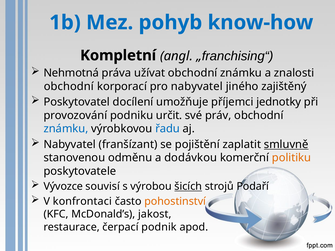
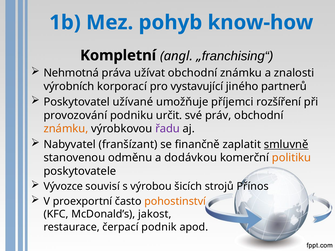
obchodní: obchodní -> výrobních (69, 86)
pro nabyvatel: nabyvatel -> vystavující (197, 86)
zajištěný: zajištěný -> partnerů (284, 86)
docílení: docílení -> užívané (133, 102)
jednotky: jednotky -> rozšíření (279, 102)
známku colour: blue -> orange (66, 129)
řadu colour: blue -> purple (168, 129)
pojištění: pojištění -> finančně (197, 145)
šicích underline: present -> none (188, 187)
Podaří: Podaří -> Přínos (253, 187)
konfrontaci: konfrontaci -> proexportní (82, 202)
